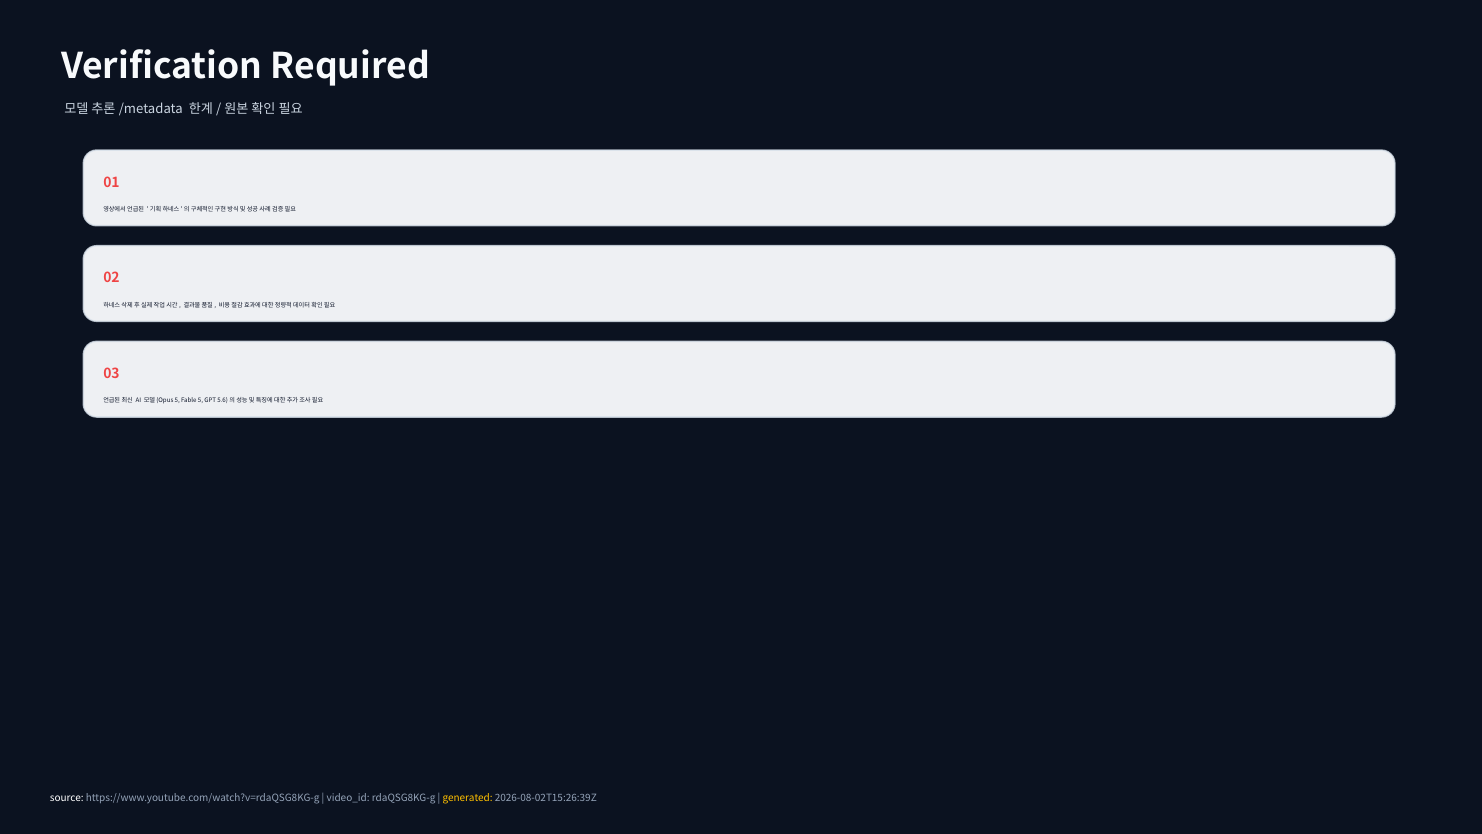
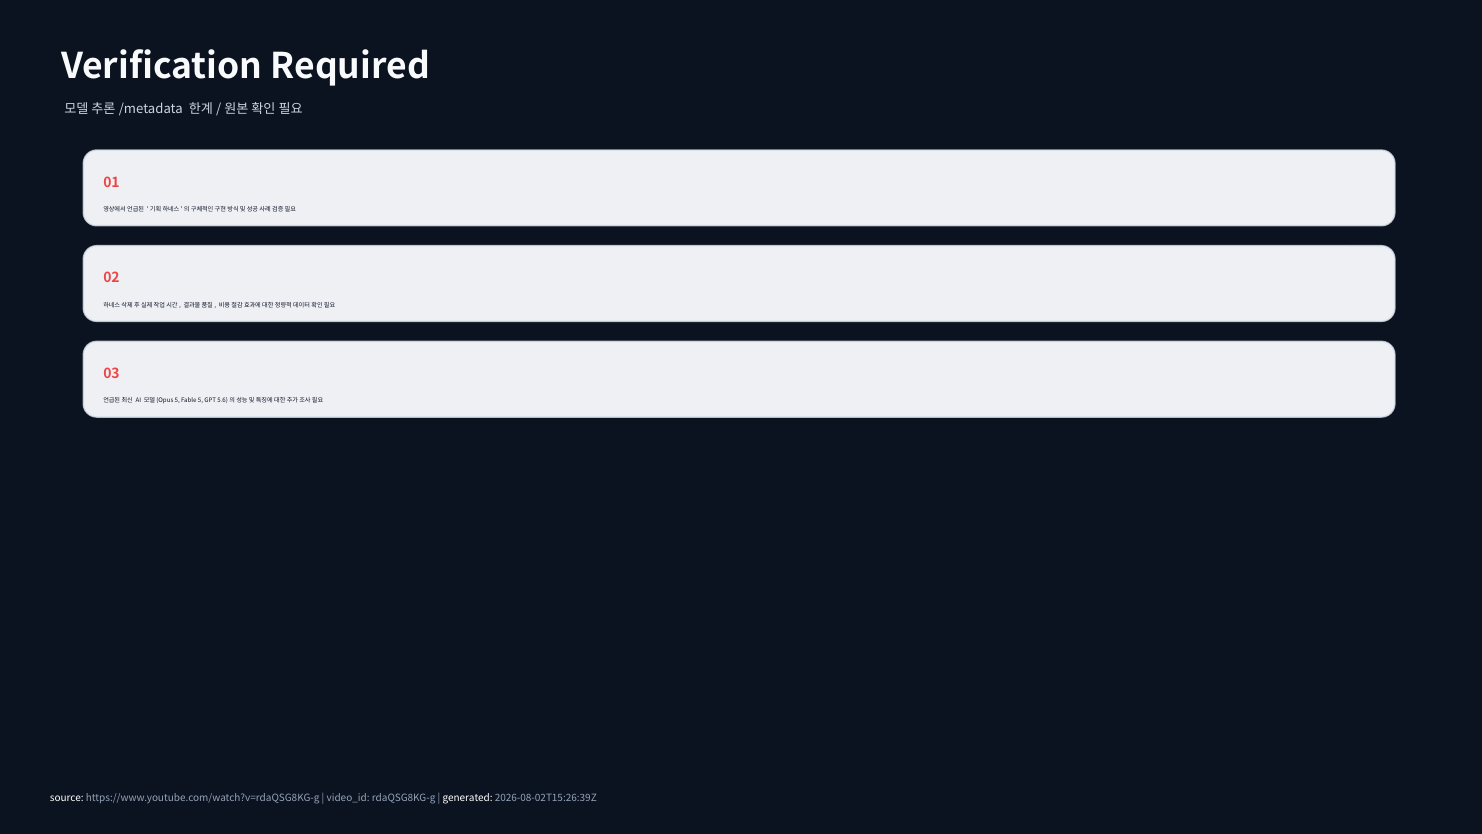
generated colour: yellow -> white (468, 798)
